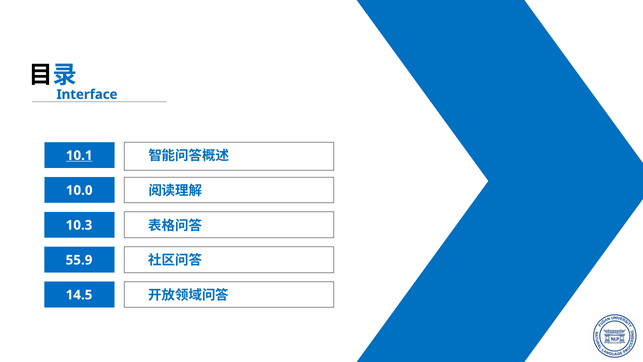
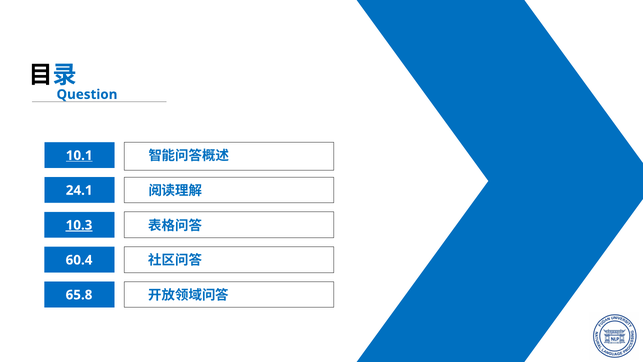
Interface: Interface -> Question (87, 94)
10.0: 10.0 -> 24.1 (79, 190)
10.3 underline: none -> present (79, 225)
55.9: 55.9 -> 60.4 (79, 260)
14.5: 14.5 -> 65.8 (79, 295)
